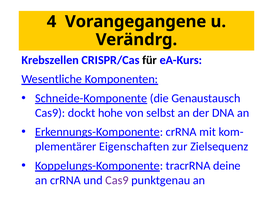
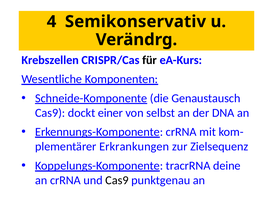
Vorangegangene: Vorangegangene -> Semikonservativ (135, 22)
hohe: hohe -> einer (110, 113)
Eigenschaften: Eigenschaften -> Erkrankungen (134, 146)
Cas9 colour: purple -> black (117, 180)
